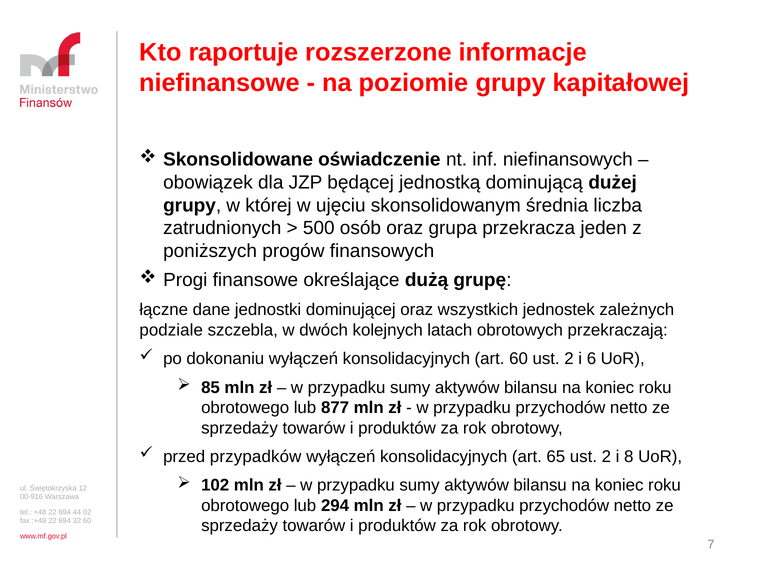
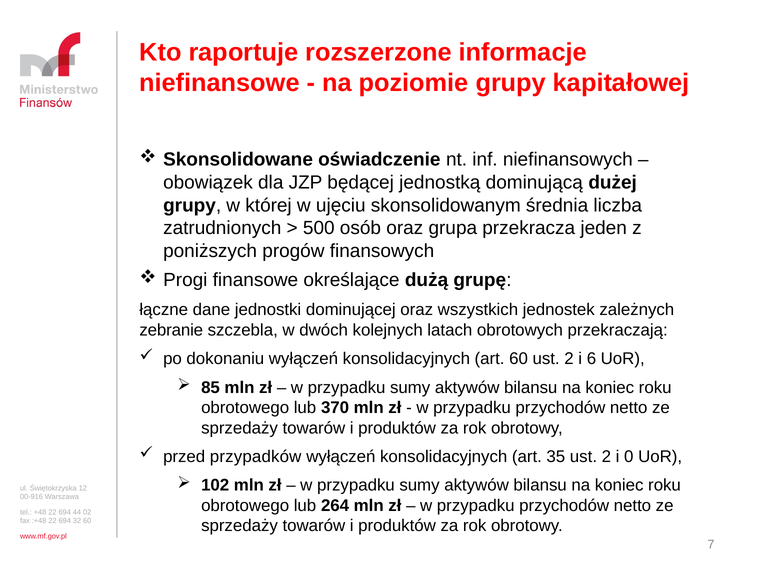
podziale: podziale -> zebranie (171, 330)
877: 877 -> 370 (335, 408)
65: 65 -> 35 (556, 457)
8: 8 -> 0 (629, 457)
294: 294 -> 264 (335, 506)
